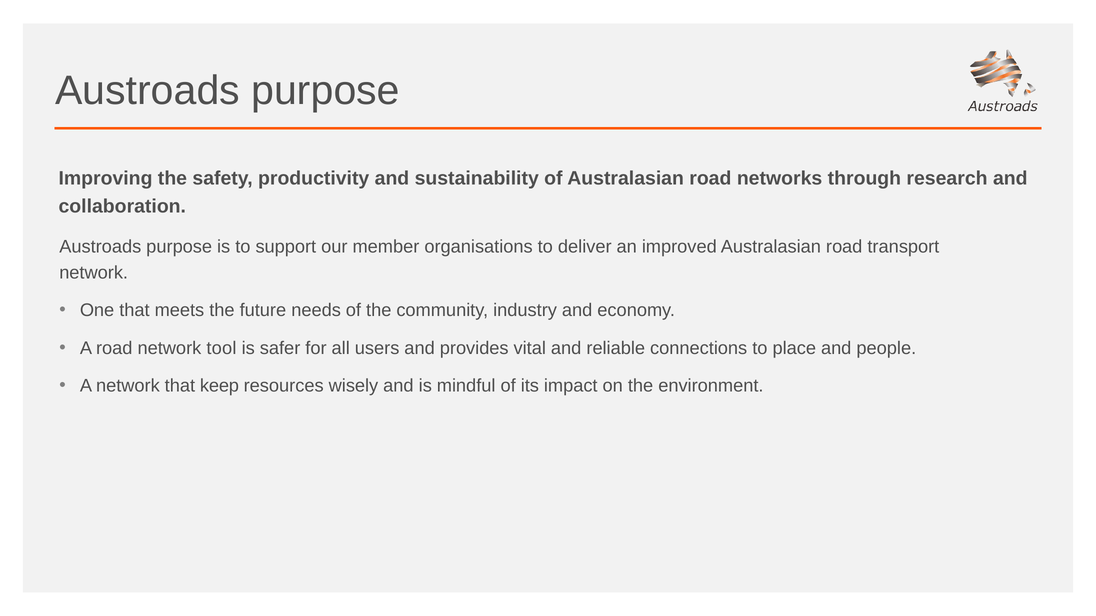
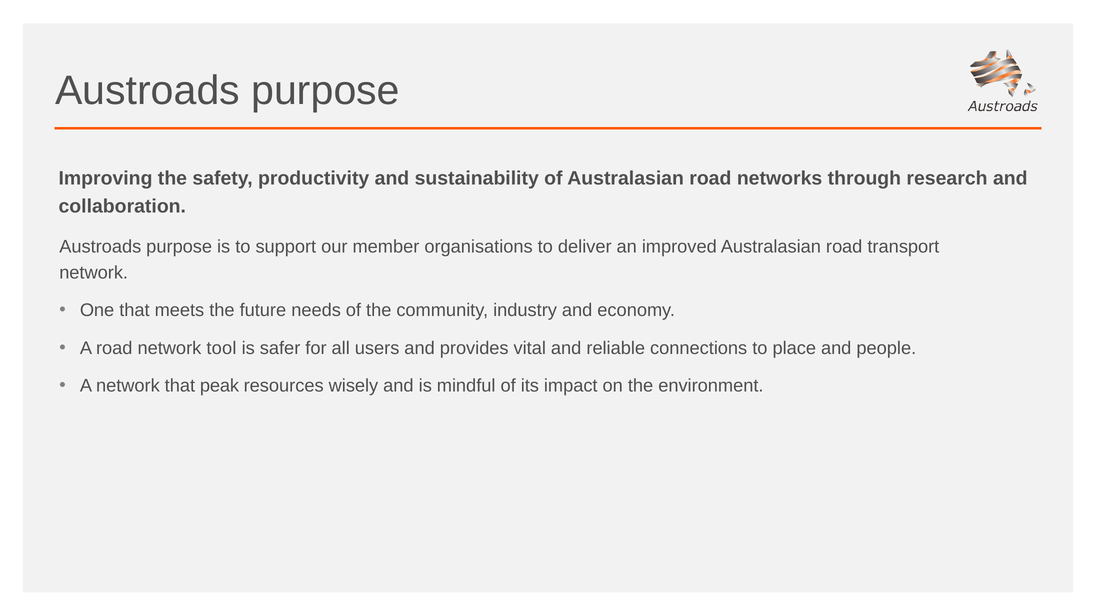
keep: keep -> peak (220, 386)
